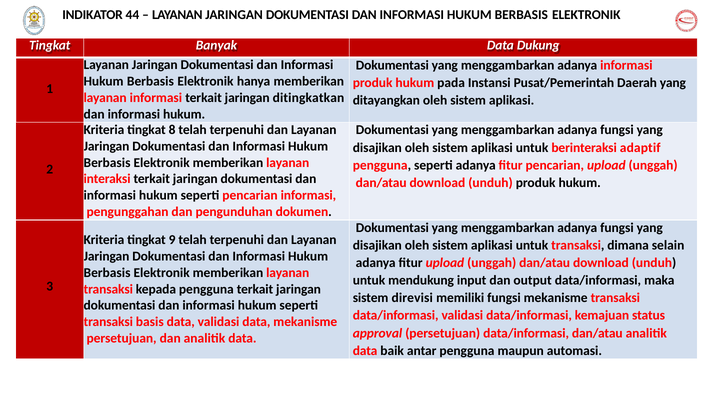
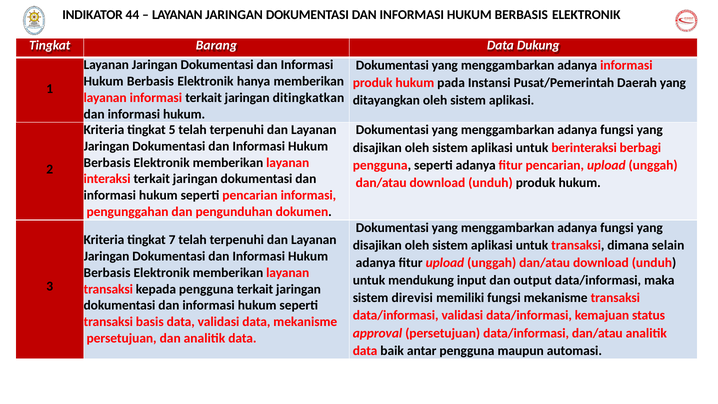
Banyak: Banyak -> Barang (216, 46)
8: 8 -> 5 (172, 130)
adaptif: adaptif -> berbagi (640, 148)
9: 9 -> 7 (172, 240)
